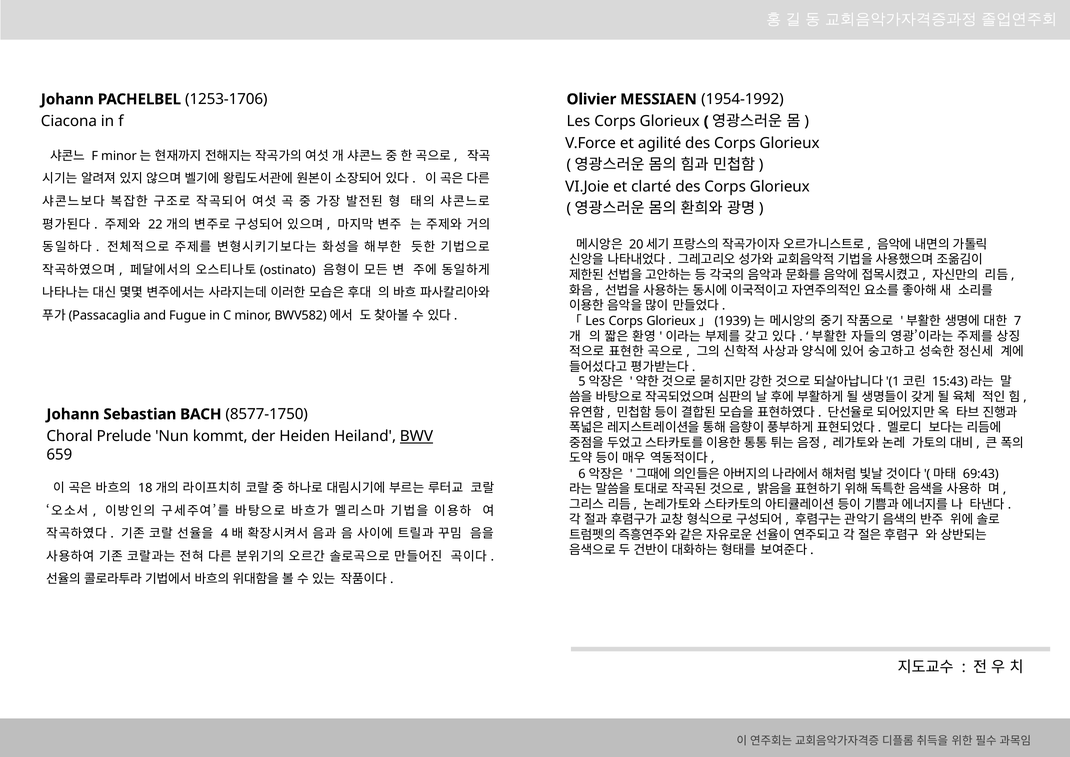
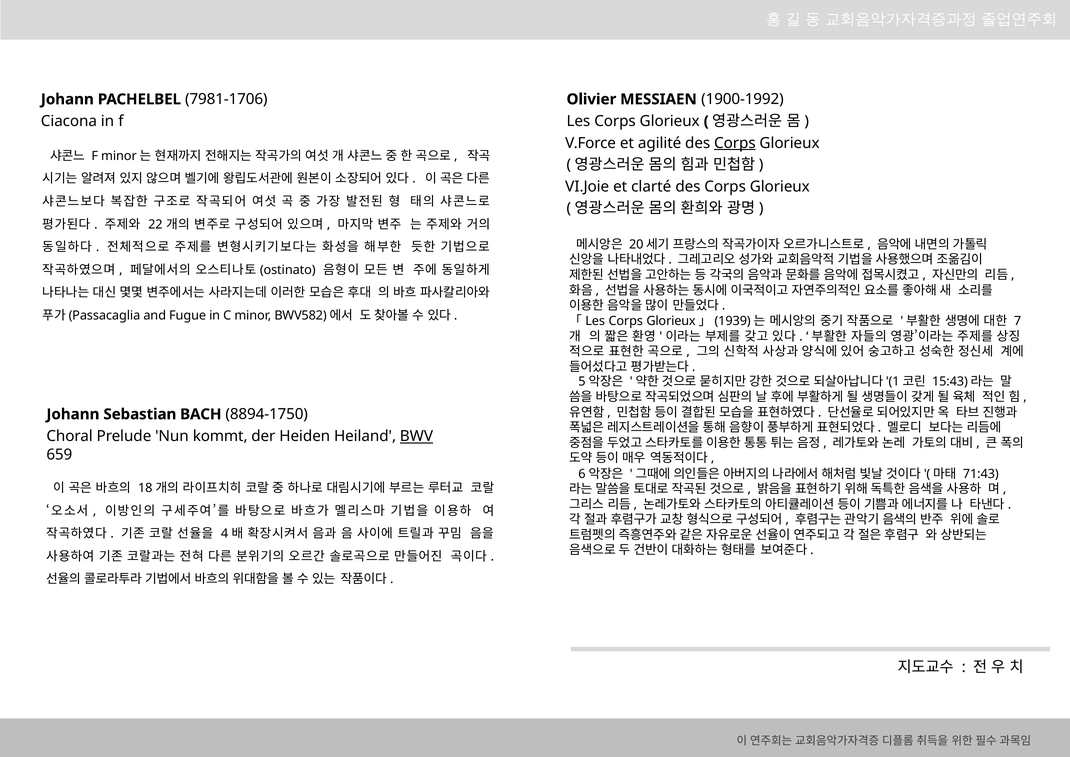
1253-1706: 1253-1706 -> 7981-1706 (226, 99)
1954-1992: 1954-1992 -> 1900-1992 (742, 99)
Corps underline: none -> present (735, 143)
8577-1750: 8577-1750 -> 8894-1750 (267, 414)
69:43: 69:43 -> 71:43 (981, 474)
